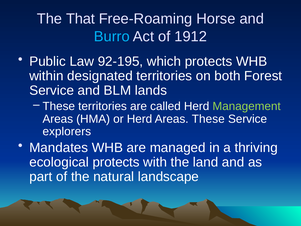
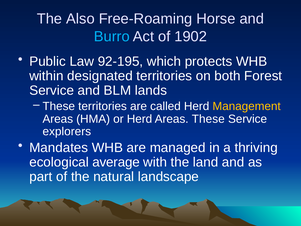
That: That -> Also (80, 19)
1912: 1912 -> 1902 (191, 36)
Management colour: light green -> yellow (247, 106)
ecological protects: protects -> average (116, 162)
